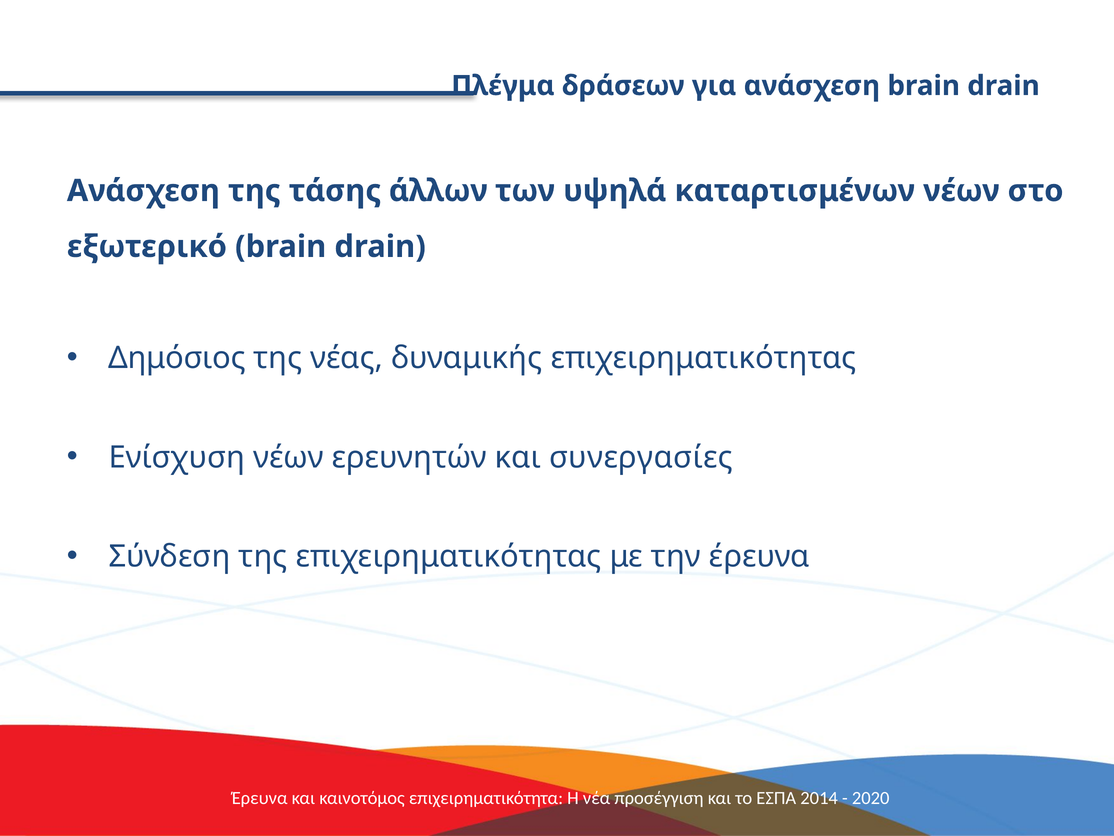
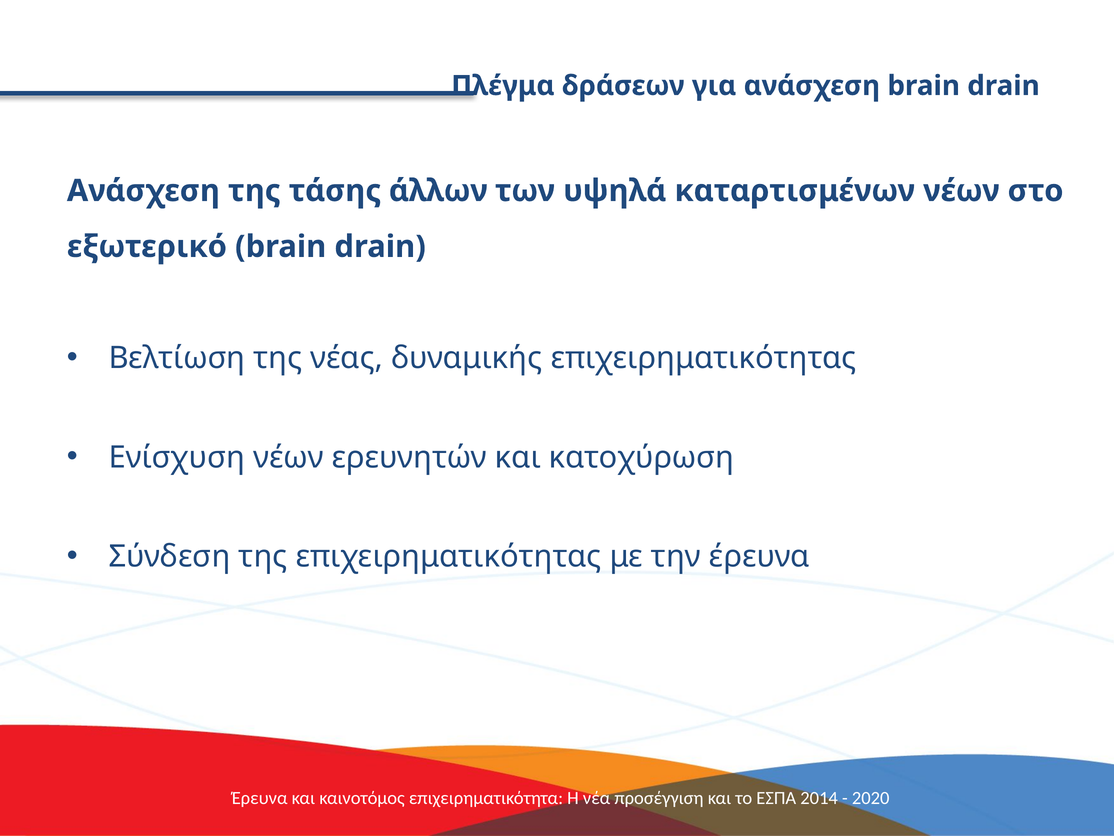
Δημόσιος: Δημόσιος -> Βελτίωση (177, 358)
συνεργασίες: συνεργασίες -> κατοχύρωση (641, 457)
